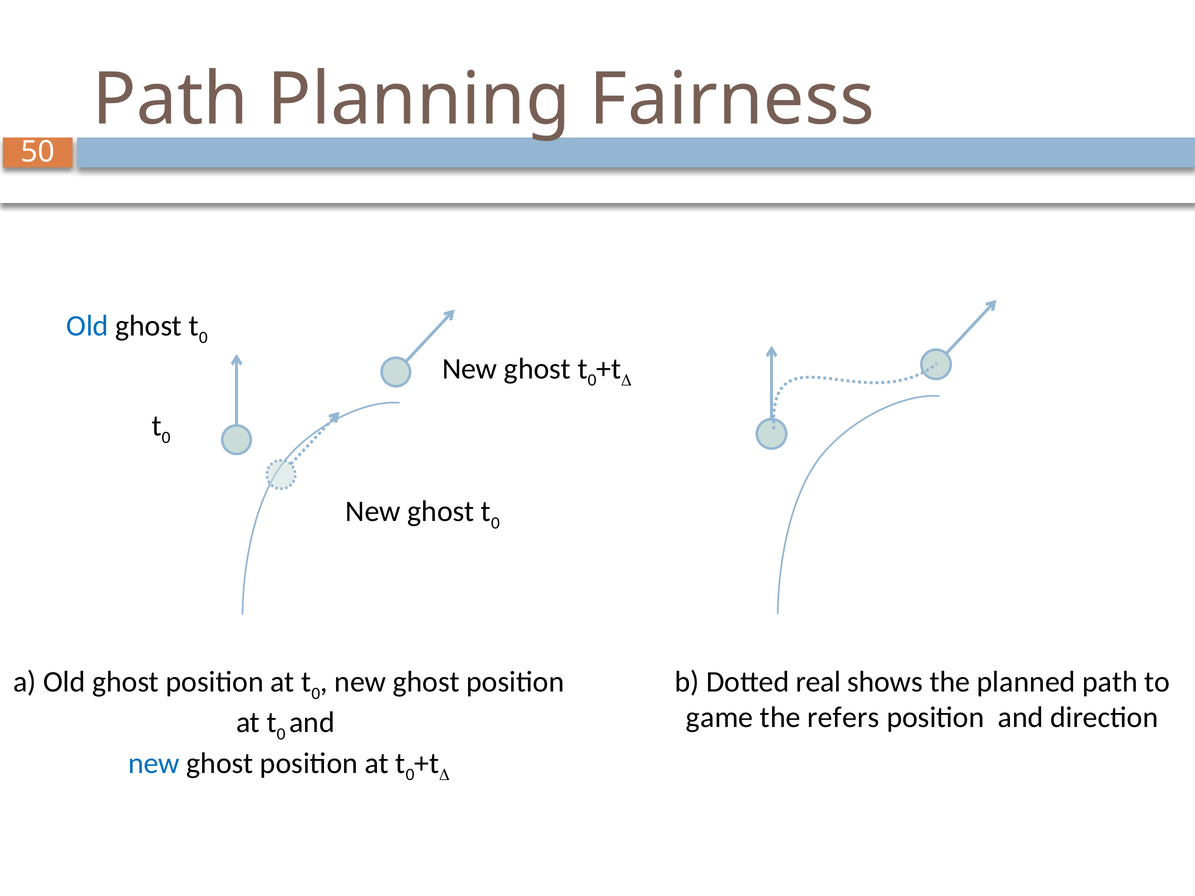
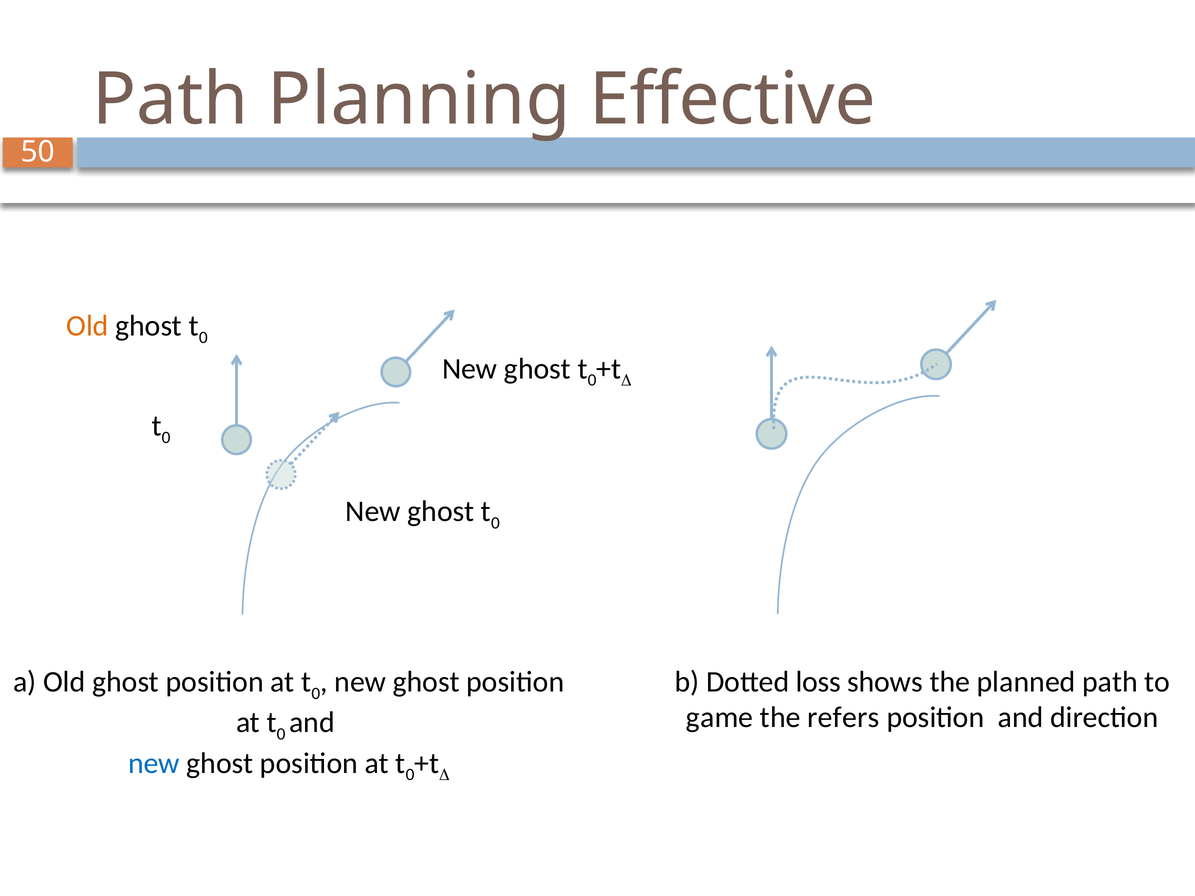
Fairness: Fairness -> Effective (733, 100)
Old colour: blue -> orange (87, 326)
real: real -> loss (818, 682)
